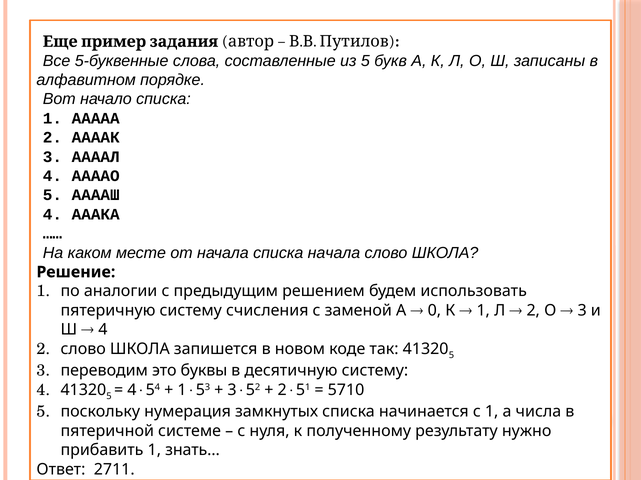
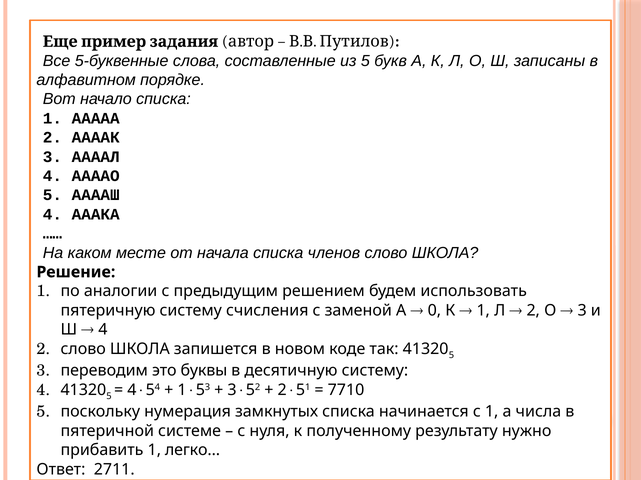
списка начала: начала -> членов (334, 253)
5710: 5710 -> 7710 (346, 390)
знать…: знать… -> легко… (193, 451)
